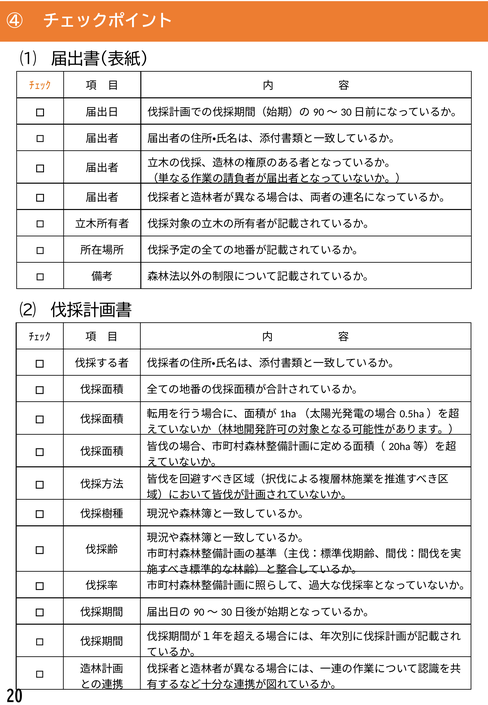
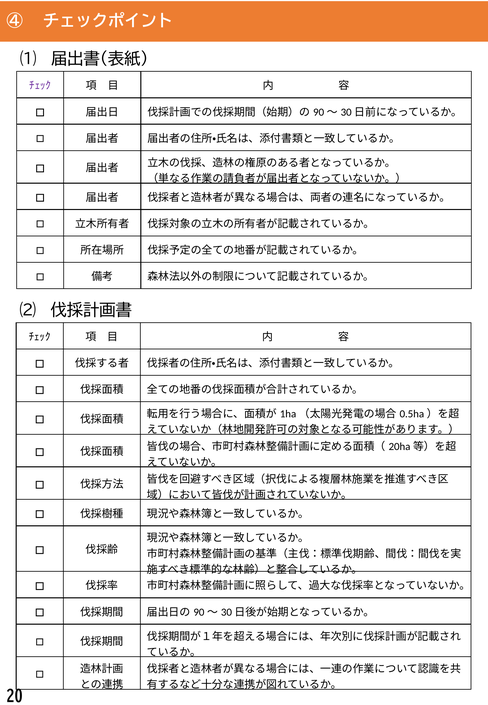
ﾁｪｯｸ colour: orange -> purple (40, 86)
